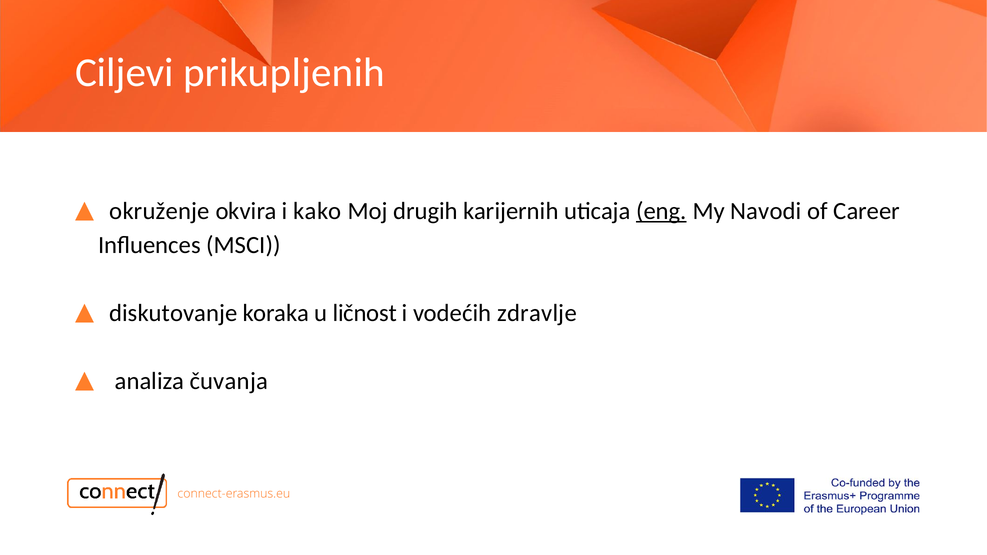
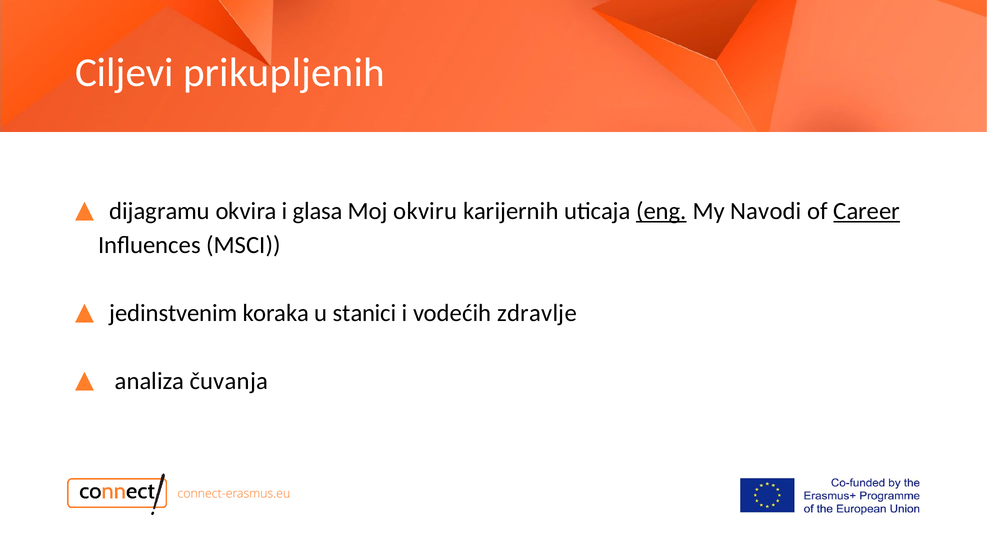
okruženje: okruženje -> dijagramu (160, 211)
kako: kako -> glasa (318, 211)
drugih: drugih -> okviru (425, 211)
Career underline: none -> present (867, 211)
diskutovanje: diskutovanje -> jedinstvenim (173, 313)
ličnost: ličnost -> stanici (365, 313)
